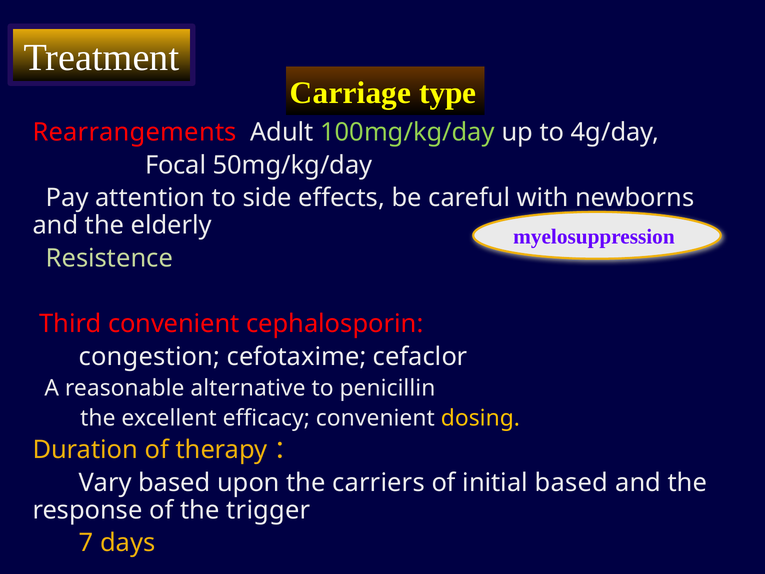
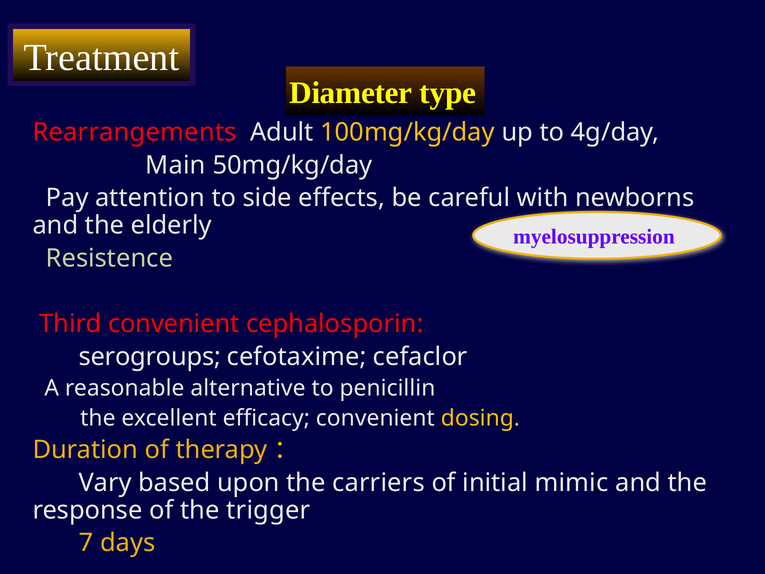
Carriage: Carriage -> Diameter (351, 93)
100mg/kg/day colour: light green -> yellow (408, 132)
Focal: Focal -> Main (175, 165)
congestion: congestion -> serogroups (150, 357)
initial based: based -> mimic (572, 482)
